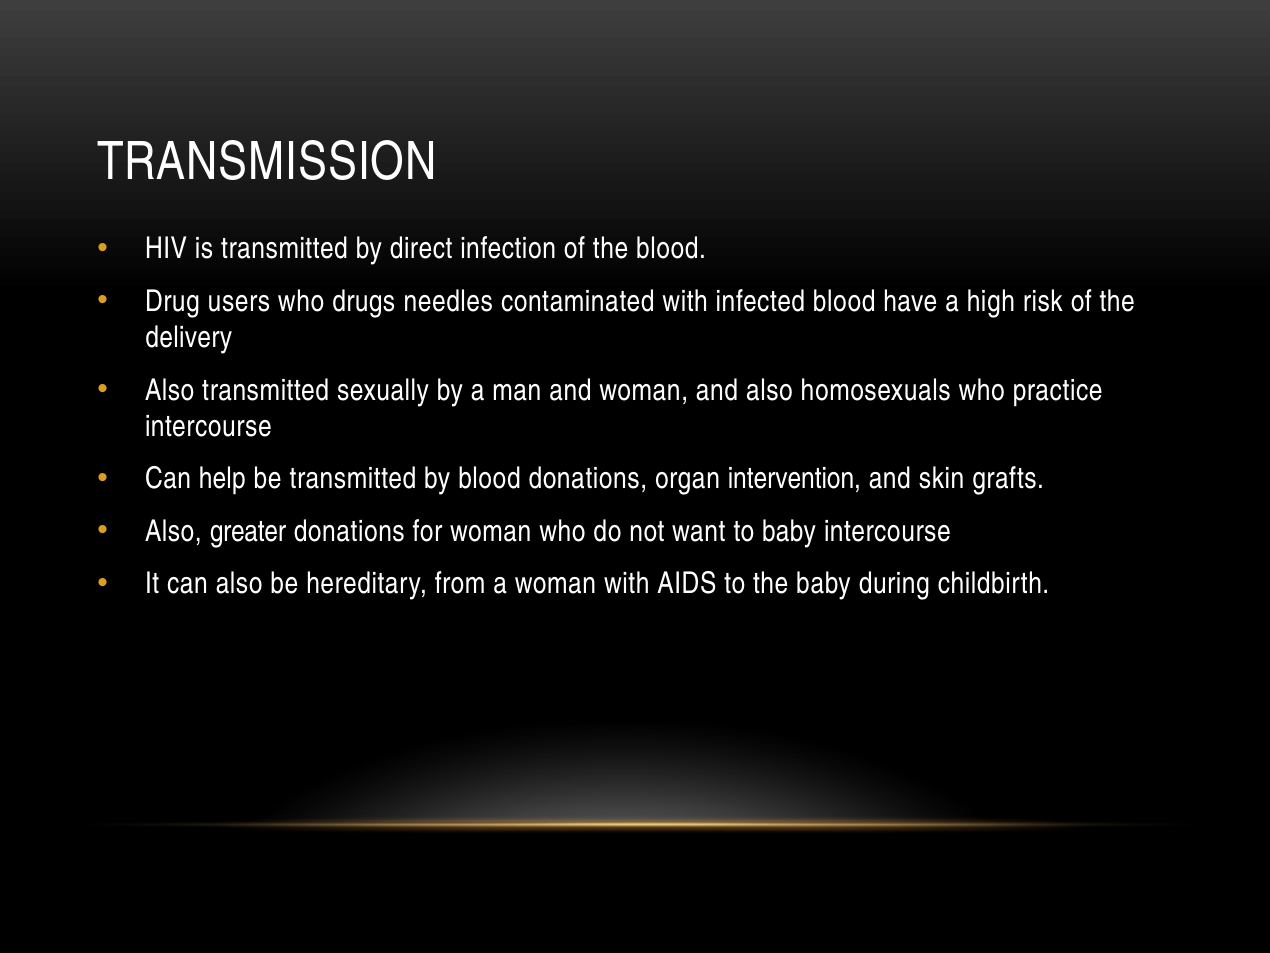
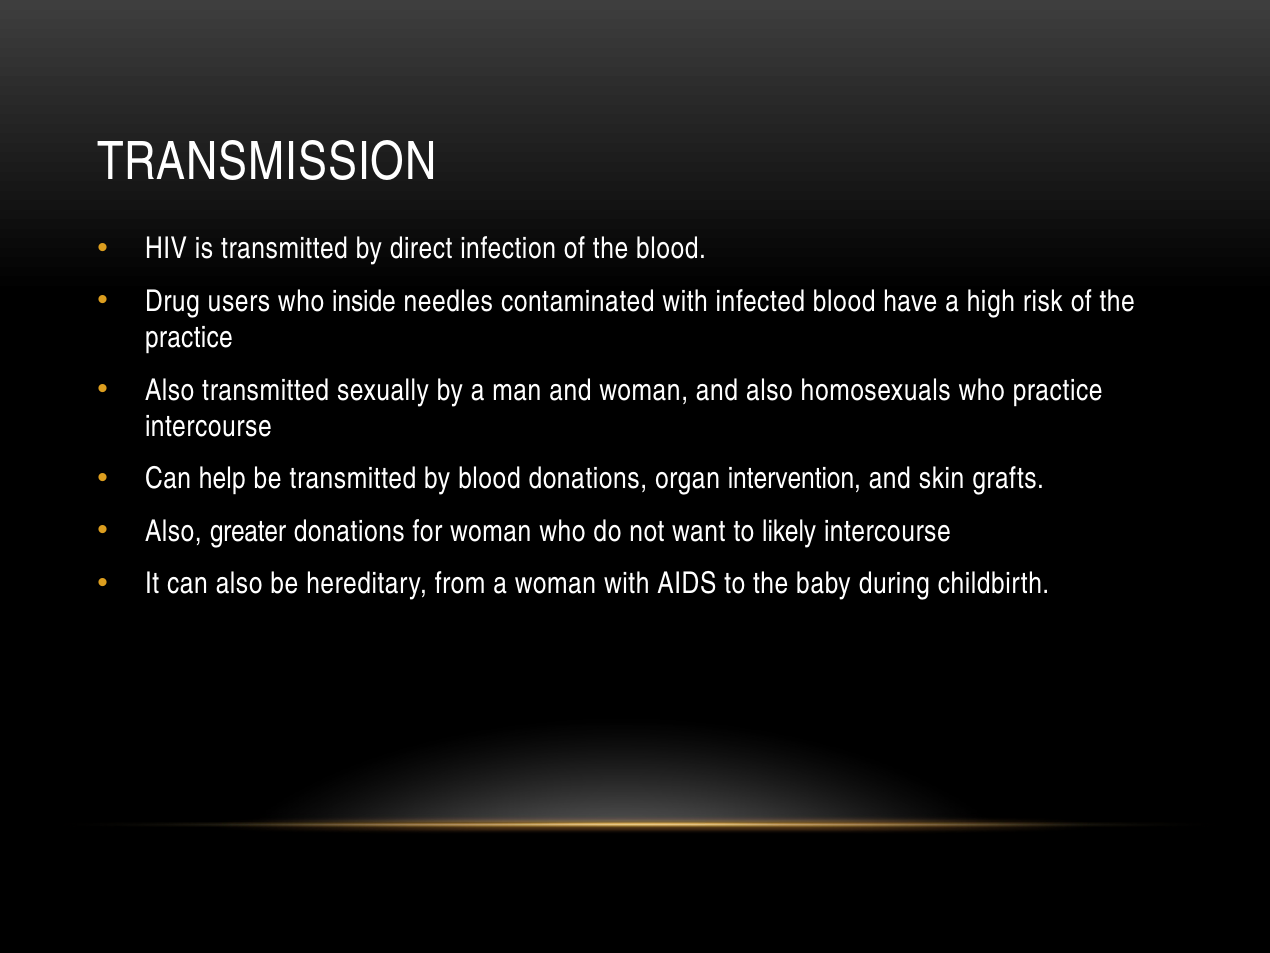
drugs: drugs -> inside (364, 301)
delivery: delivery -> practice (189, 337)
to baby: baby -> likely (789, 531)
